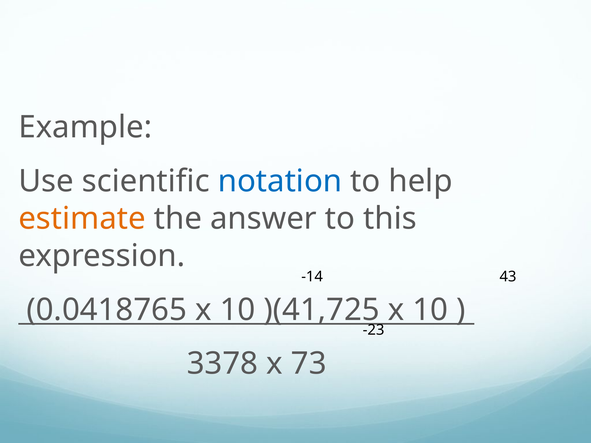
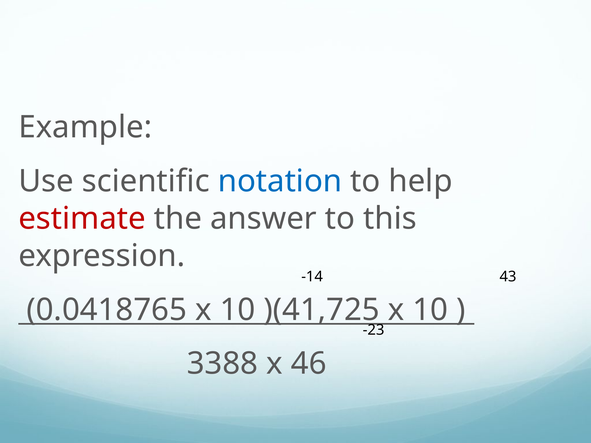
estimate colour: orange -> red (82, 219)
3378: 3378 -> 3388 (222, 364)
73: 73 -> 46 (309, 364)
